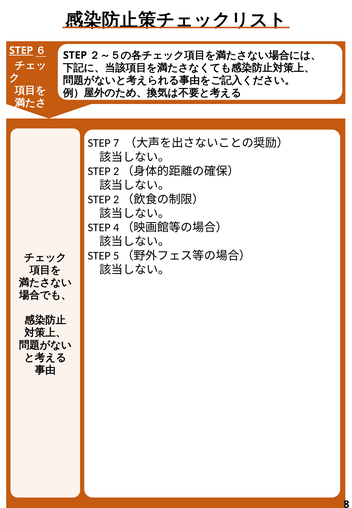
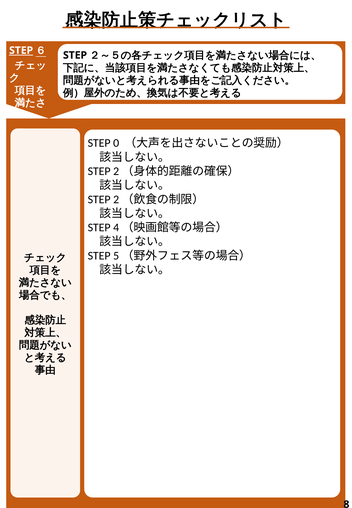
7: 7 -> 0 (116, 143)
